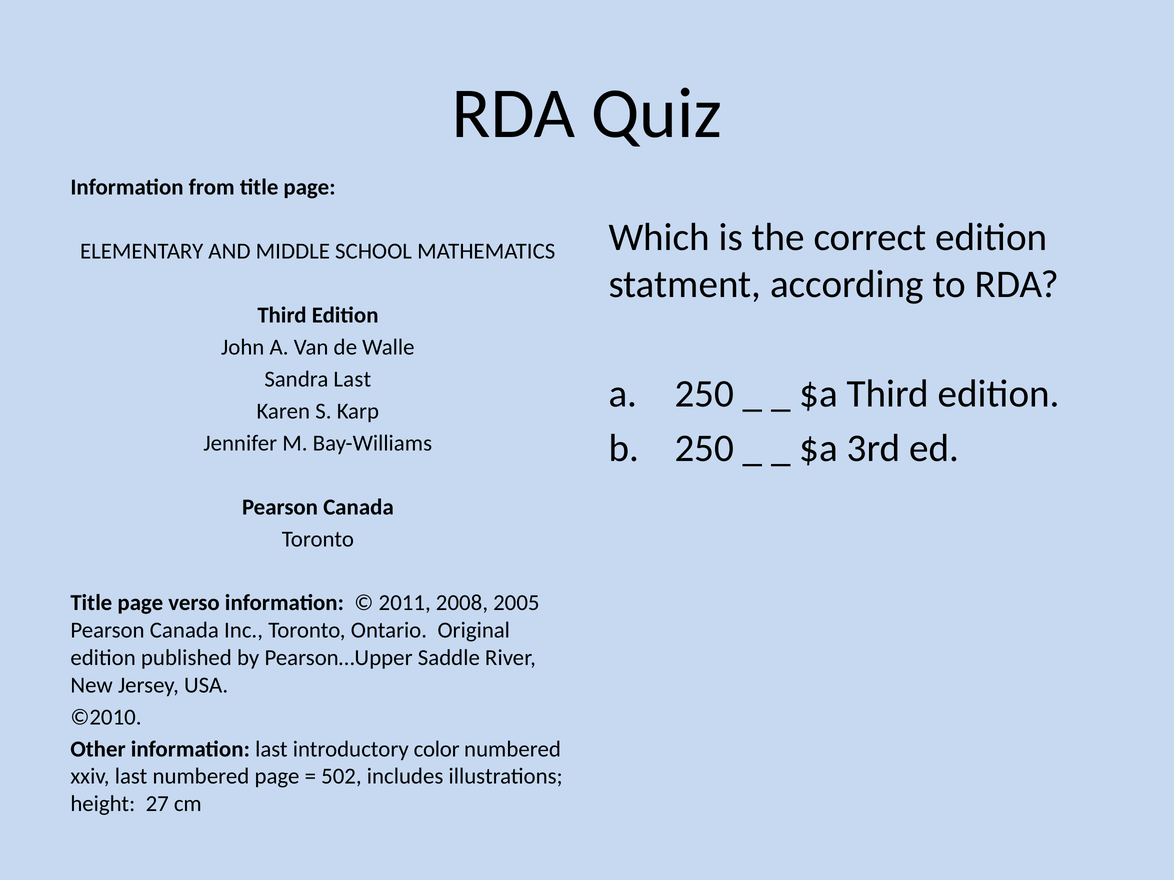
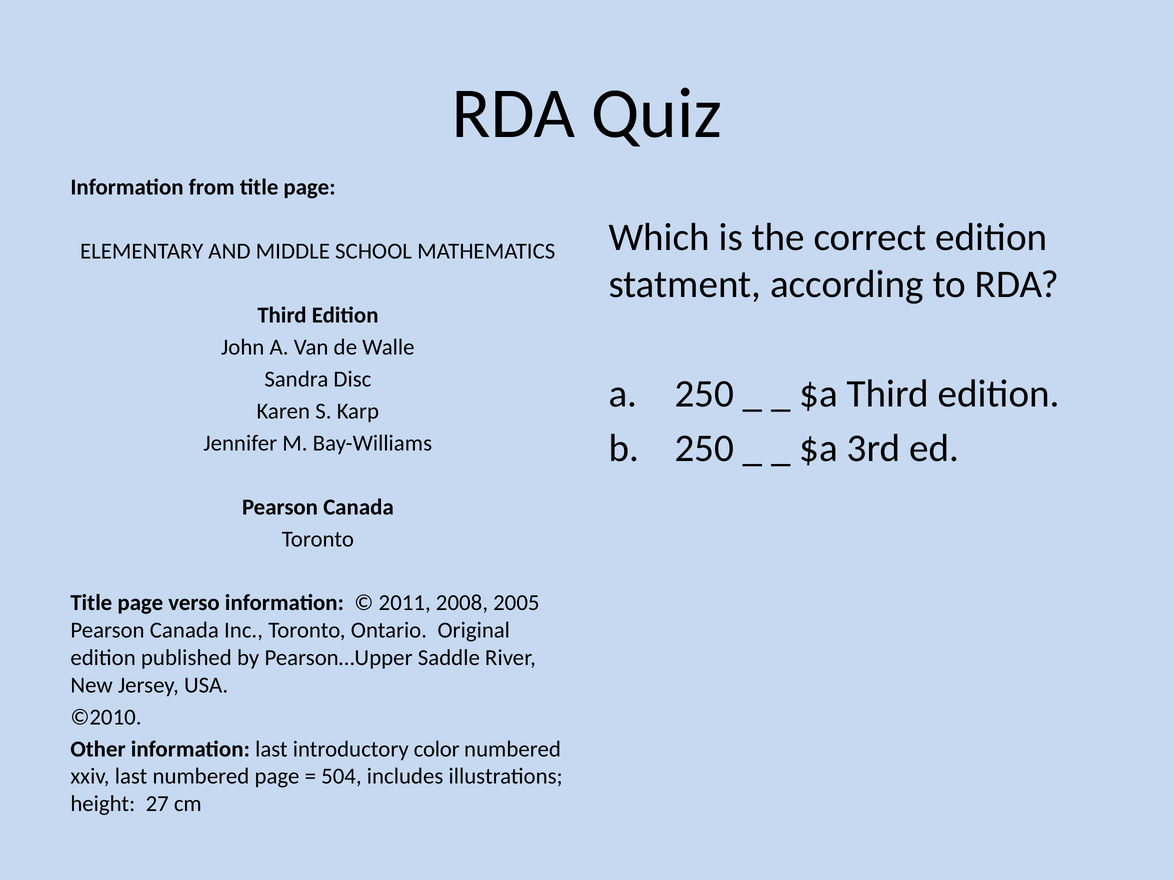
Sandra Last: Last -> Disc (352, 379)
502: 502 -> 504 (341, 777)
